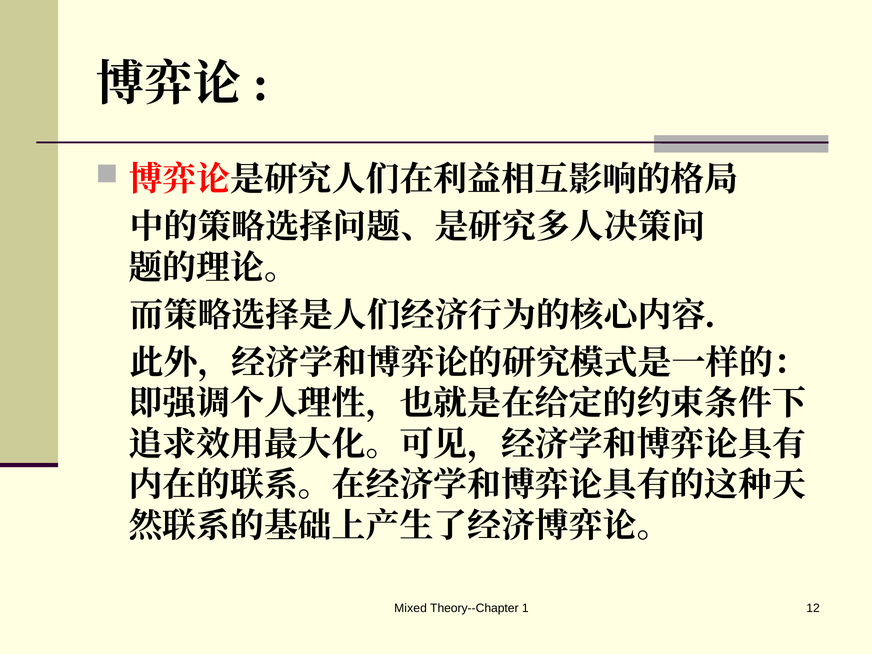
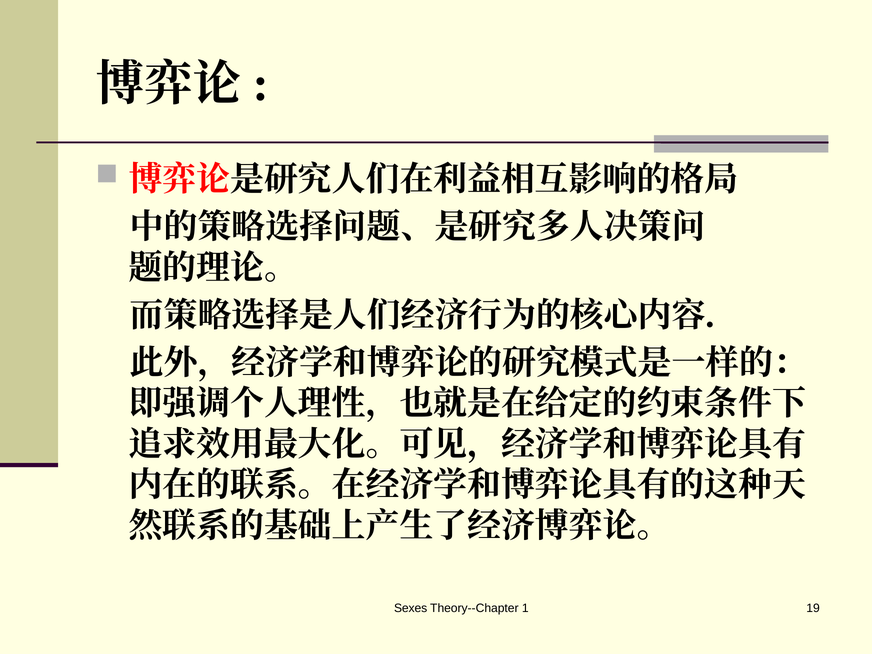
Mixed: Mixed -> Sexes (411, 608)
12: 12 -> 19 (813, 608)
